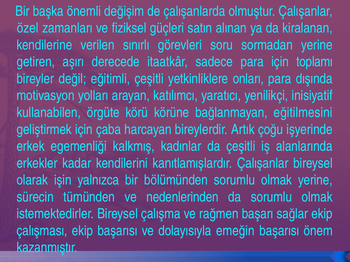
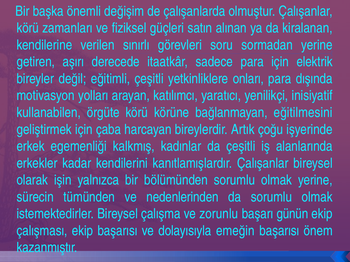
özel: özel -> körü (28, 28)
toplamı: toplamı -> elektrik (315, 62)
rağmen: rağmen -> zorunlu (219, 214)
sağlar: sağlar -> günün (292, 214)
